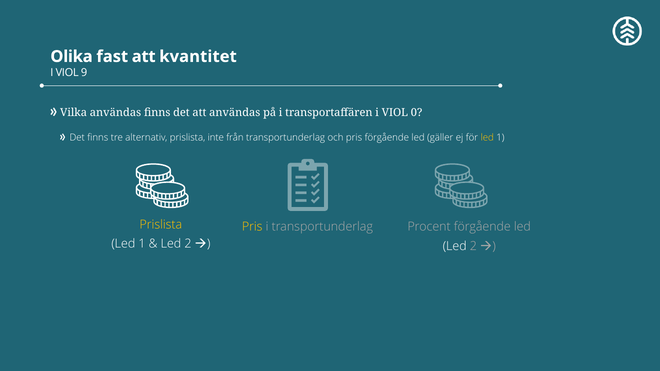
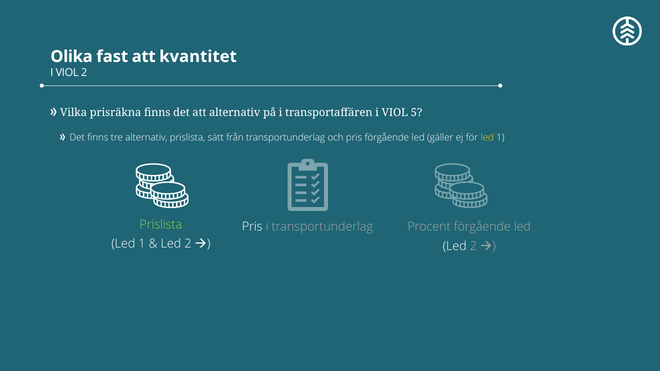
VIOL 9: 9 -> 2 (84, 73)
Vilka användas: användas -> prisräkna (115, 113)
att användas: användas -> alternativ (235, 113)
0: 0 -> 5 (417, 113)
inte: inte -> sätt (216, 138)
Prislista colour: yellow -> light green (161, 225)
Pris colour: yellow -> white (252, 227)
